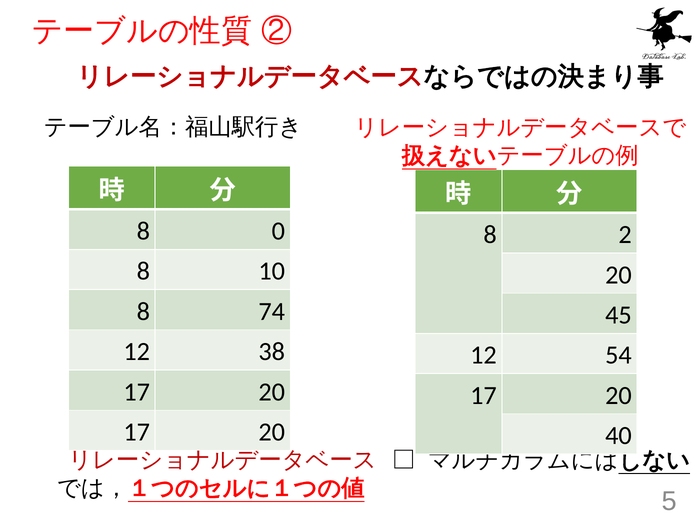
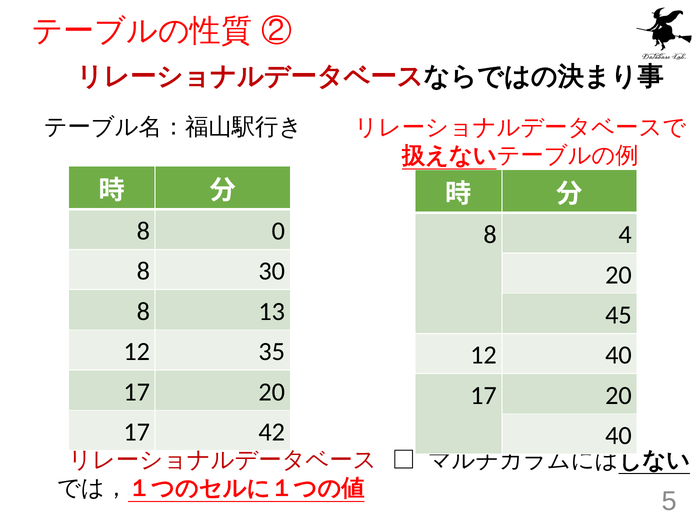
2: 2 -> 4 (625, 235)
10: 10 -> 30 (272, 271)
74: 74 -> 13 (272, 312)
38: 38 -> 35 (272, 352)
12 54: 54 -> 40 (618, 355)
20: 20 -> 42 (272, 432)
